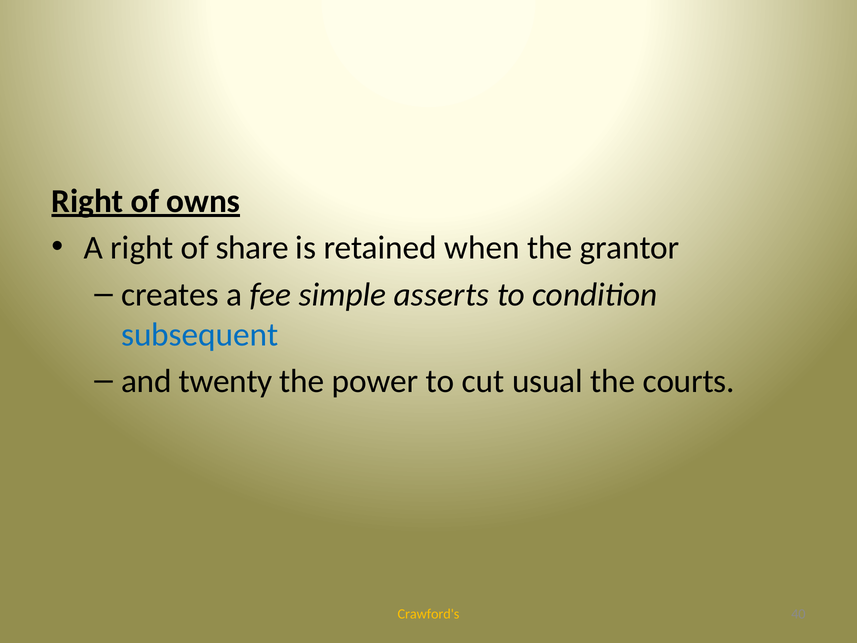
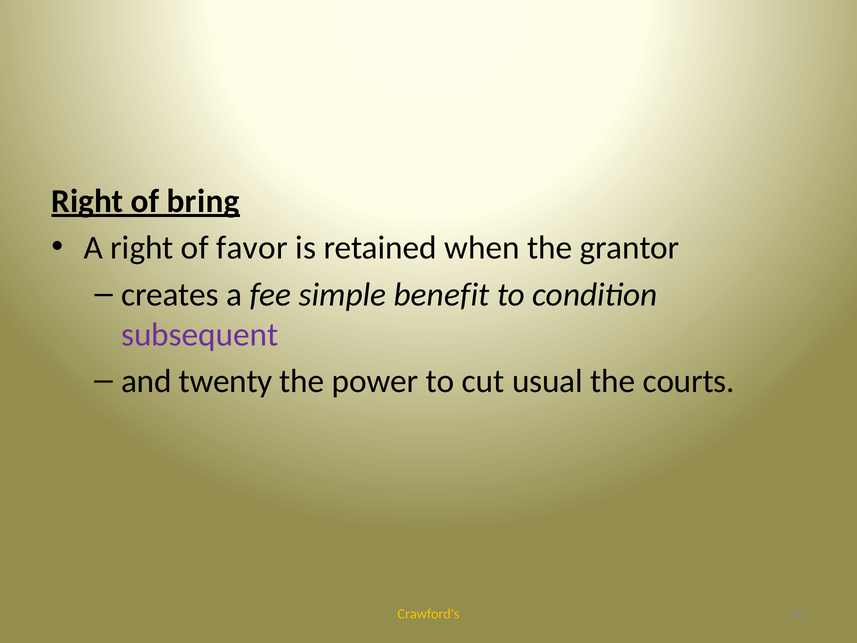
owns: owns -> bring (203, 201)
share: share -> favor (252, 248)
asserts: asserts -> benefit (442, 294)
subsequent colour: blue -> purple (200, 334)
